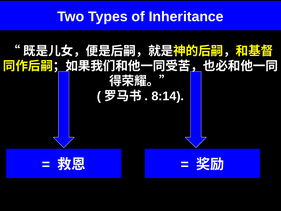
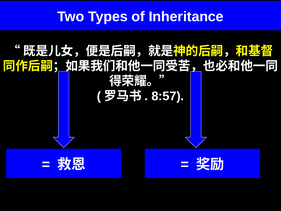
8:14: 8:14 -> 8:57 (168, 96)
